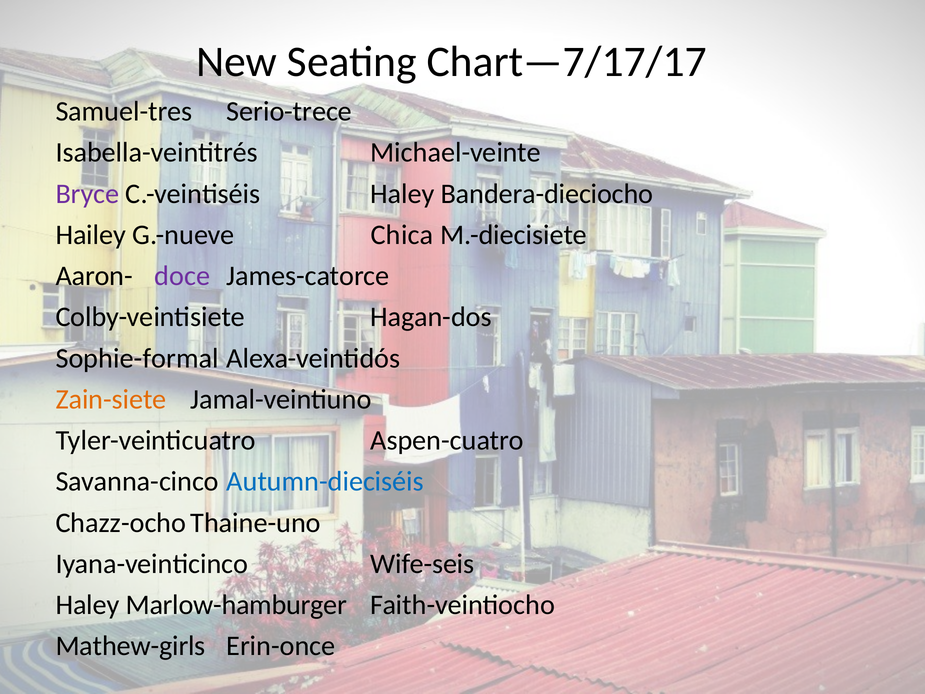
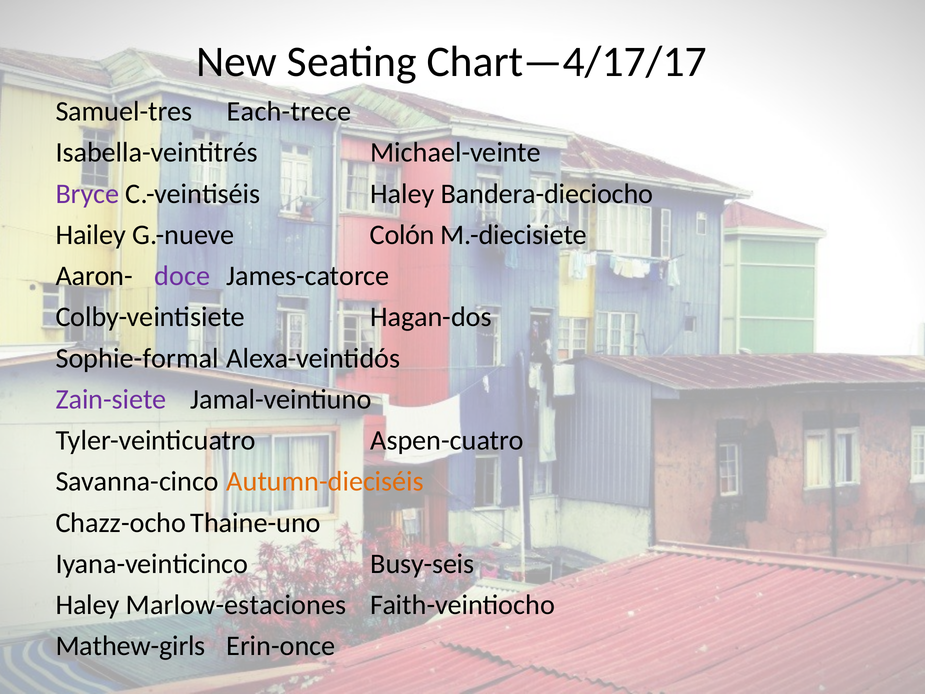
Chart—7/17/17: Chart—7/17/17 -> Chart—4/17/17 (567, 62)
Serio-trece: Serio-trece -> Each-trece (289, 111)
Chica: Chica -> Colón (402, 235)
Zain-siete colour: orange -> purple (111, 399)
Autumn-dieciséis colour: blue -> orange (325, 481)
Wife-seis: Wife-seis -> Busy-seis (422, 564)
Marlow-hamburger: Marlow-hamburger -> Marlow-estaciones (236, 605)
